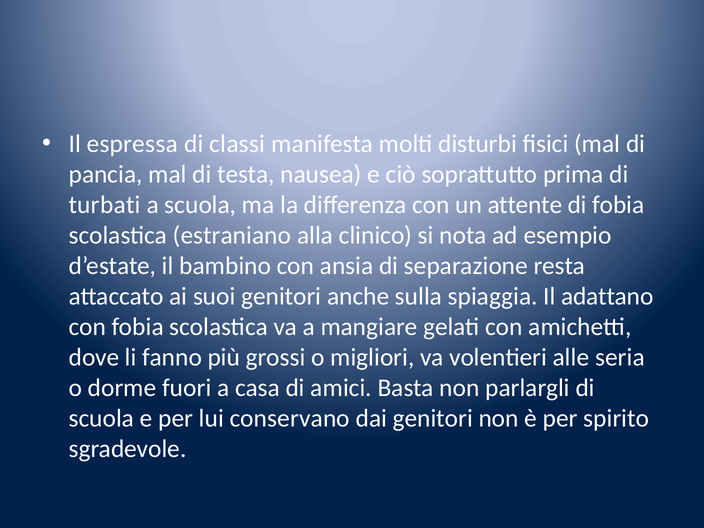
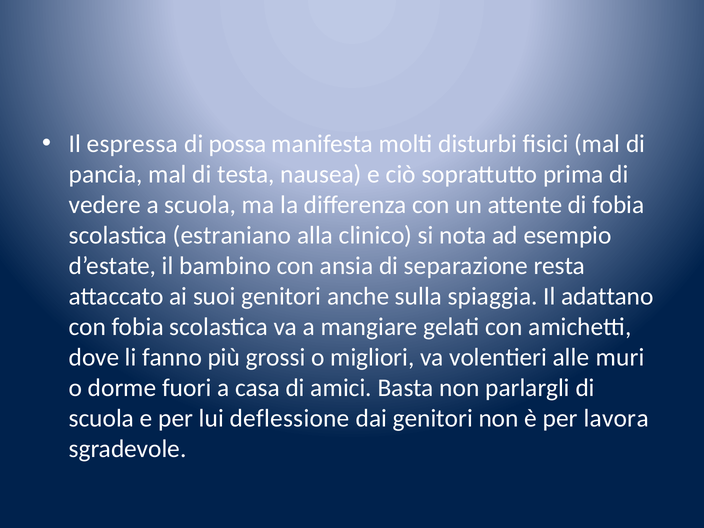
classi: classi -> possa (238, 144)
turbati: turbati -> vedere (105, 205)
seria: seria -> muri (620, 357)
conservano: conservano -> deflessione (290, 418)
spirito: spirito -> lavora (616, 418)
